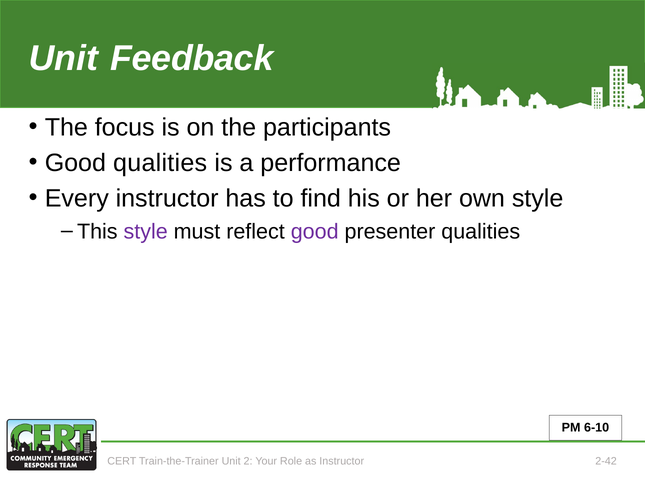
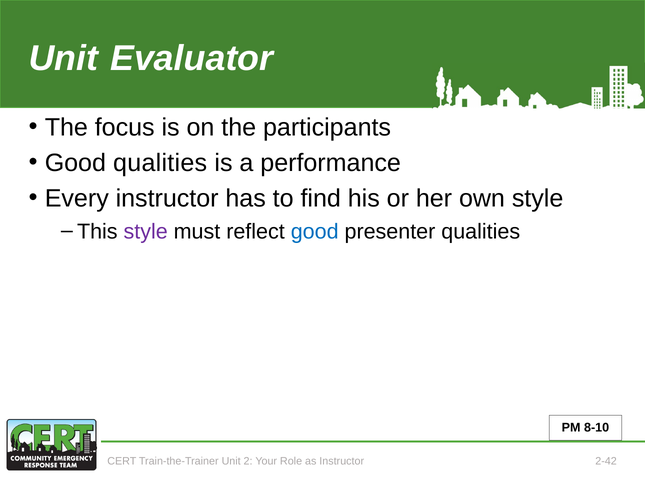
Feedback: Feedback -> Evaluator (192, 58)
good colour: purple -> blue (315, 231)
6-10: 6-10 -> 8-10 (597, 427)
